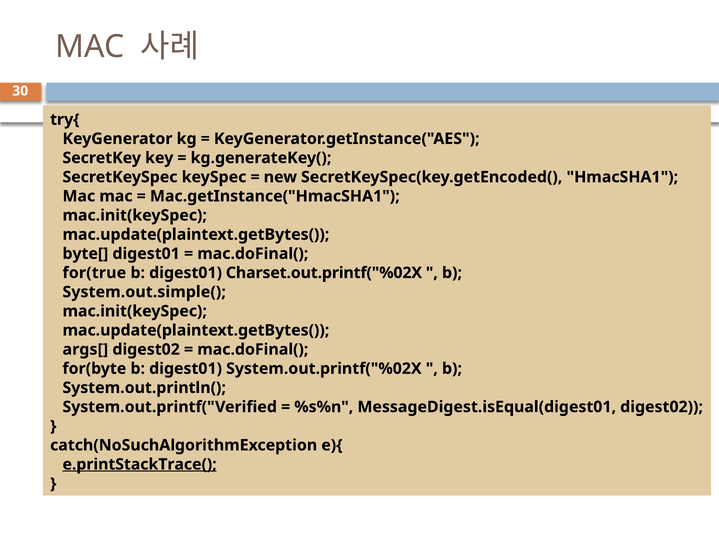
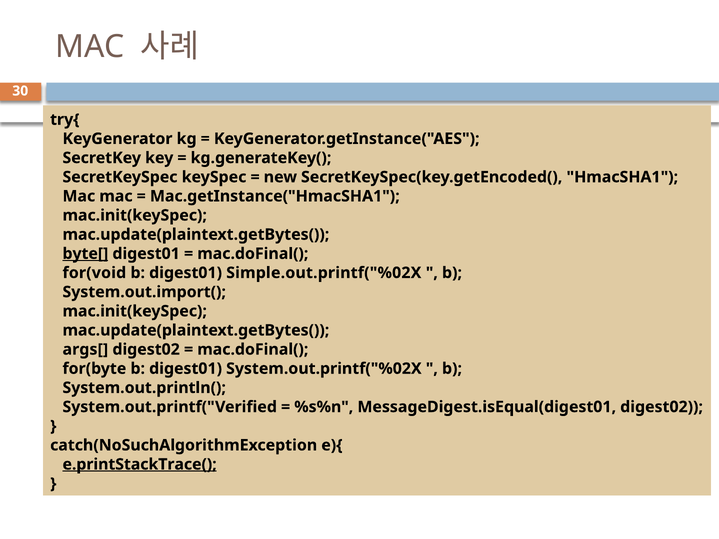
byte[ underline: none -> present (85, 254)
for(true: for(true -> for(void (94, 273)
Charset.out.printf("%02X: Charset.out.printf("%02X -> Simple.out.printf("%02X (324, 273)
System.out.simple(: System.out.simple( -> System.out.import( (144, 292)
